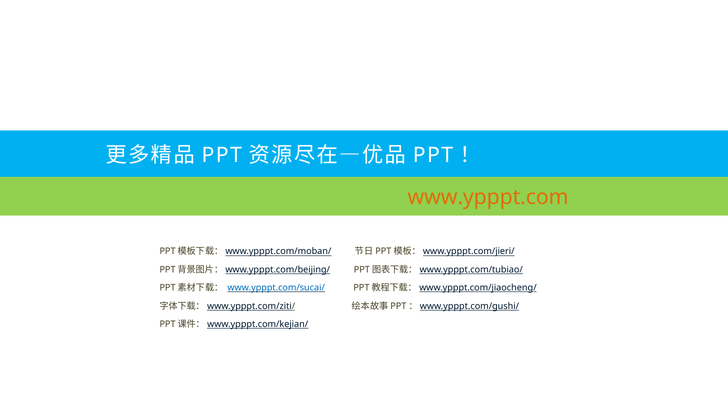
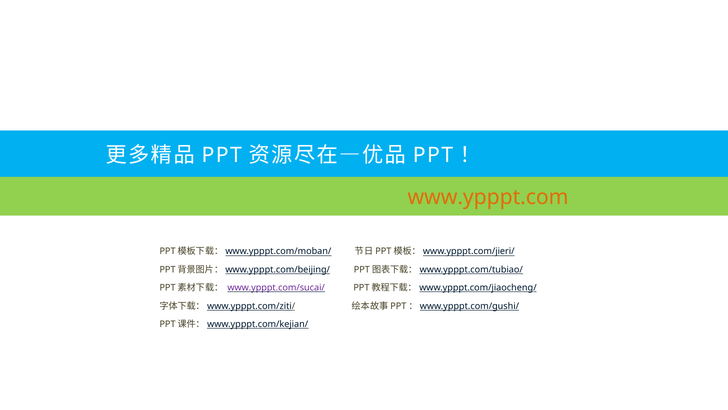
www.ypppt.com/sucai/ colour: blue -> purple (276, 287)
